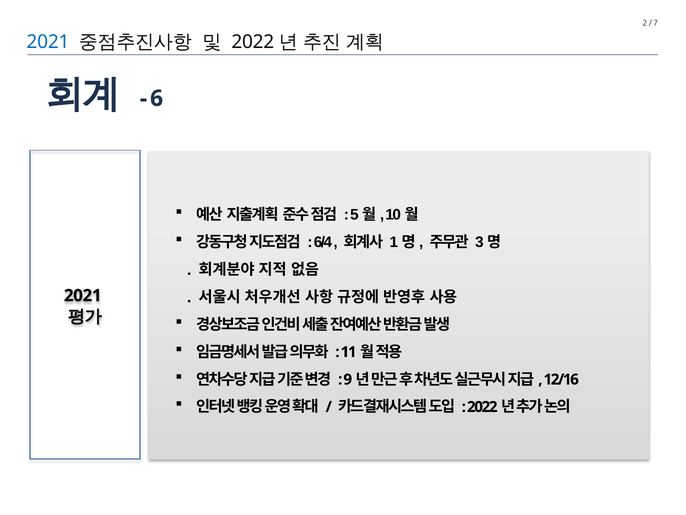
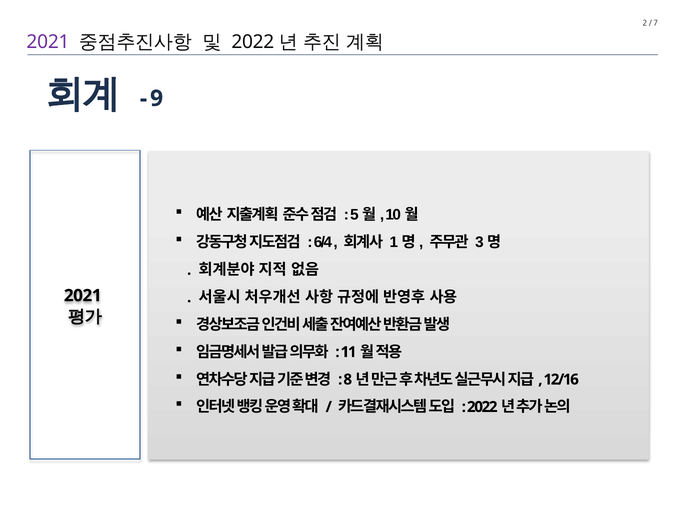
2021 colour: blue -> purple (48, 42)
6: 6 -> 9 (157, 98)
9: 9 -> 8 (348, 379)
